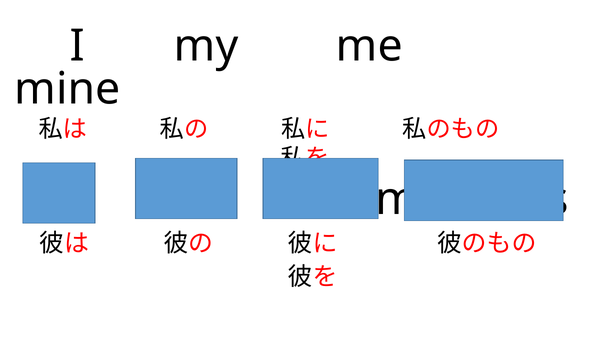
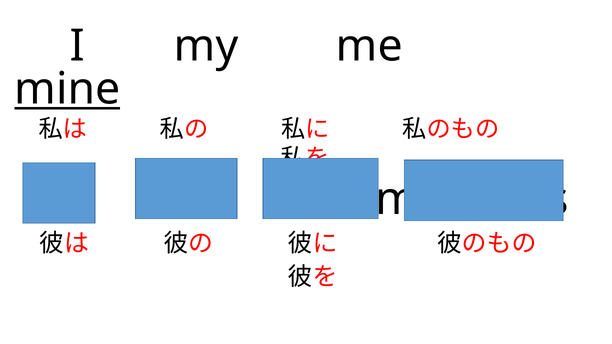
mine underline: none -> present (67, 89)
